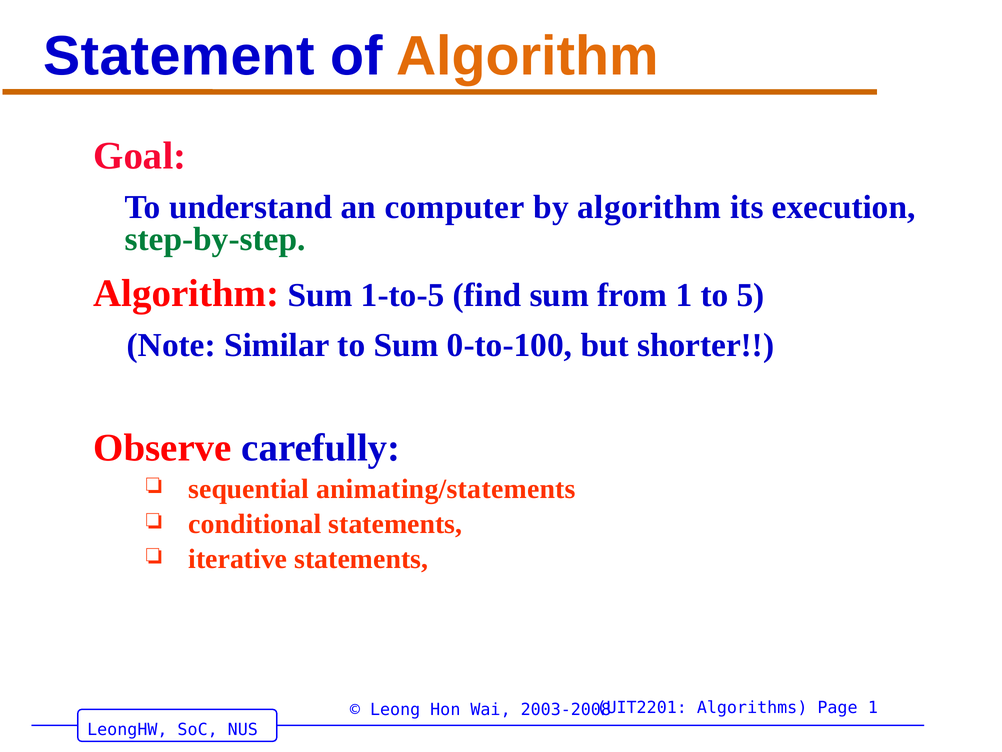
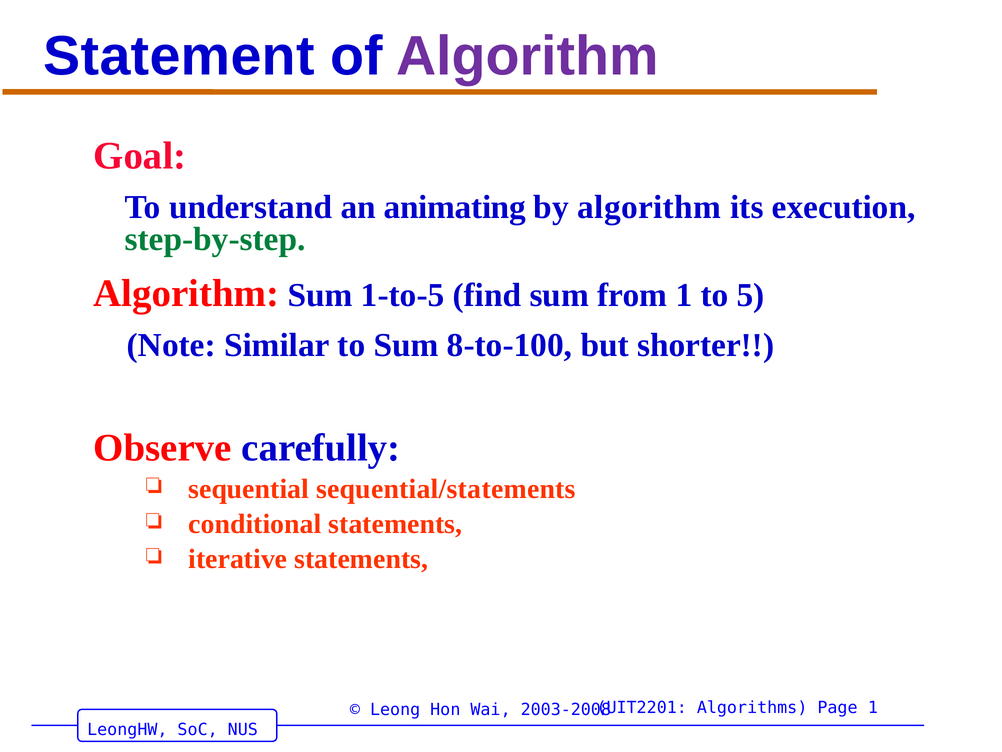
Algorithm colour: orange -> purple (527, 57)
computer: computer -> animating (455, 207)
0-to-100: 0-to-100 -> 8-to-100 (510, 345)
animating/statements: animating/statements -> sequential/statements (446, 489)
